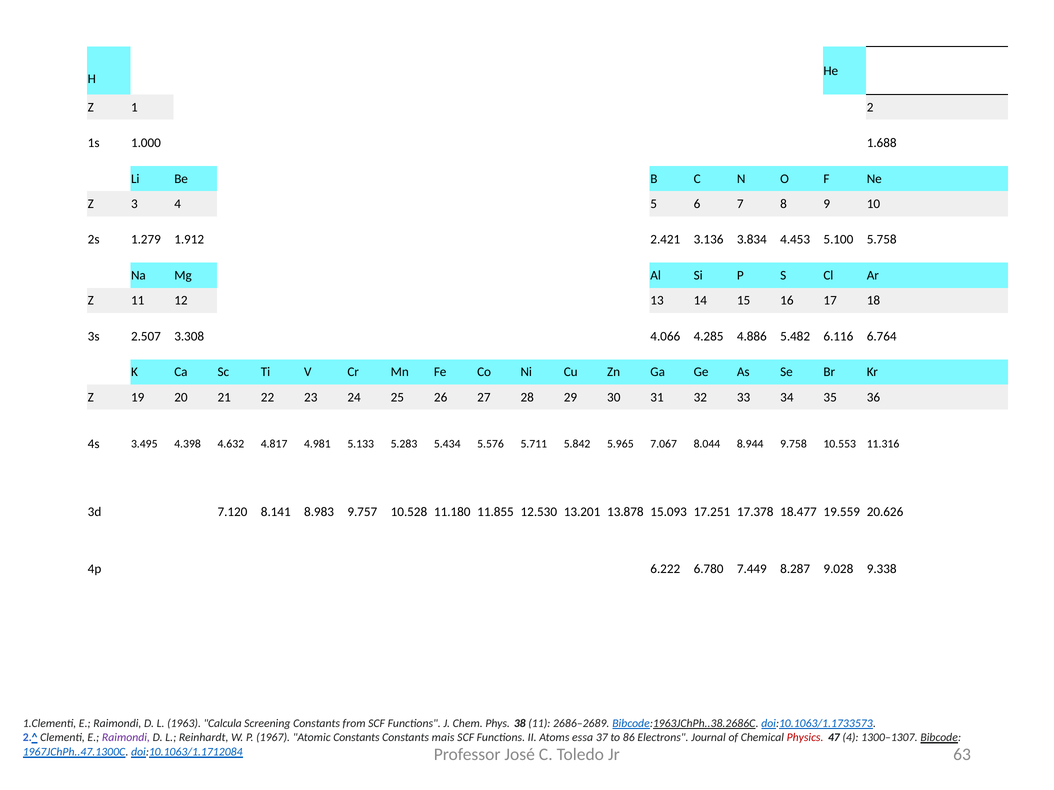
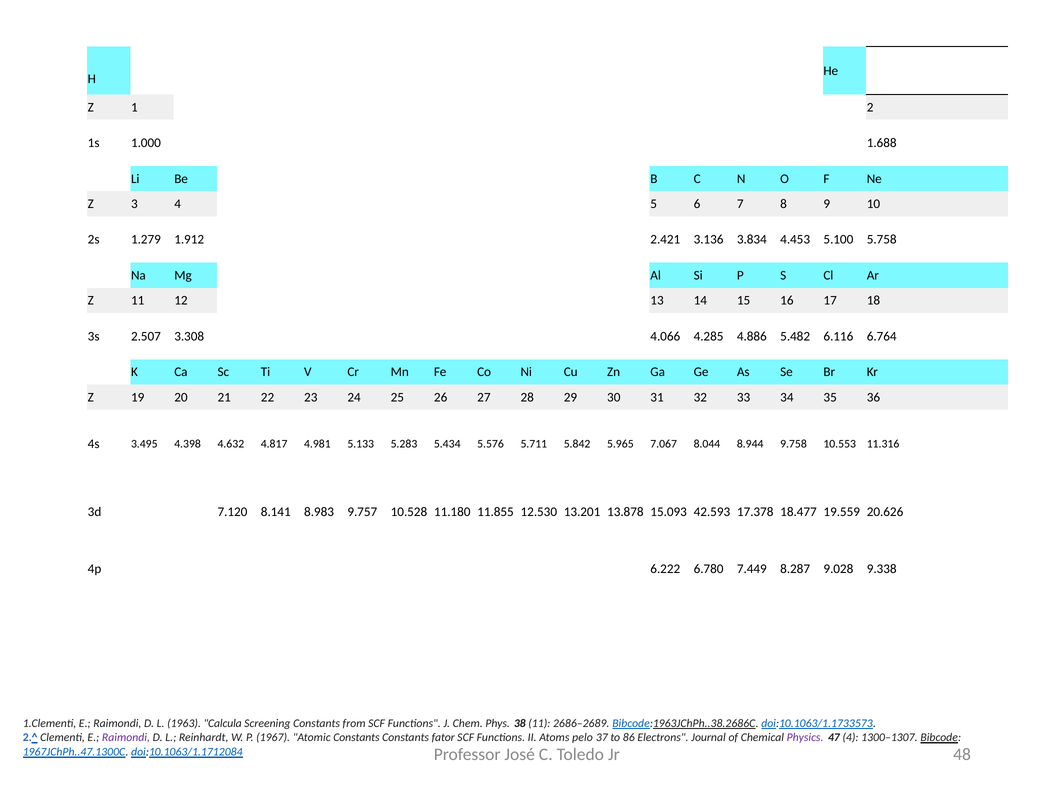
17.251: 17.251 -> 42.593 (712, 512)
mais: mais -> fator (443, 738)
essa: essa -> pelo (583, 738)
Physics colour: red -> purple (805, 738)
63: 63 -> 48 (962, 755)
